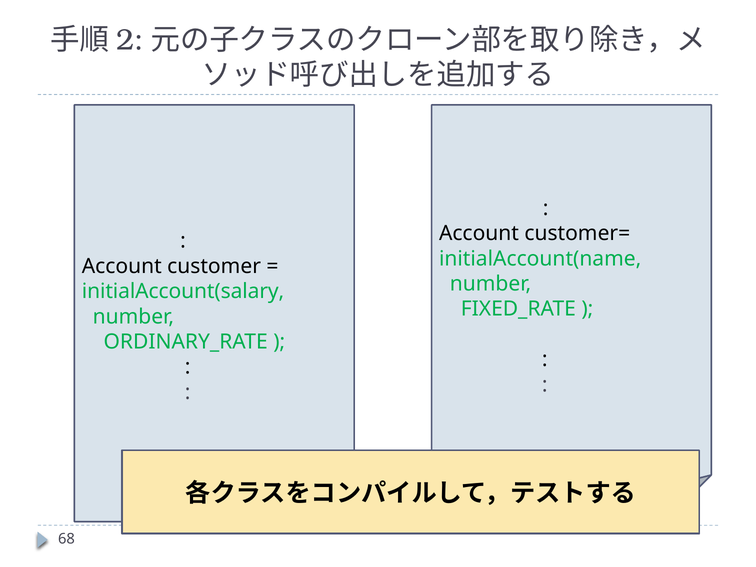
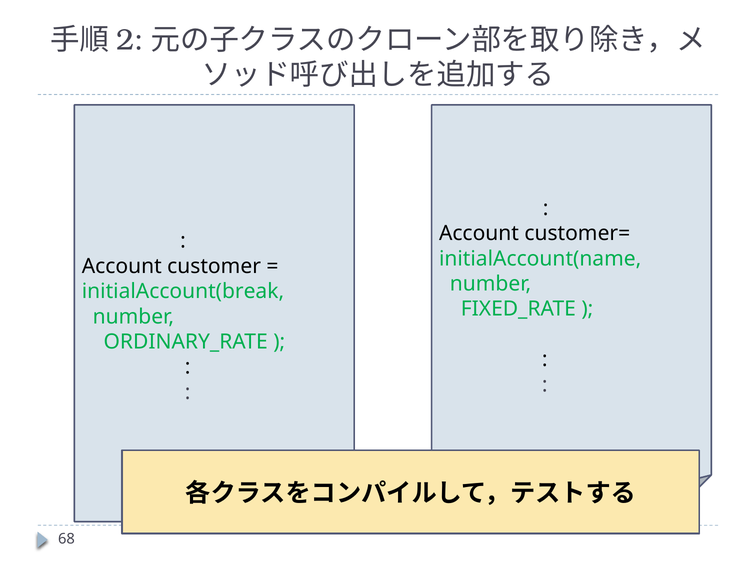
initialAccount(salary: initialAccount(salary -> initialAccount(break (183, 291)
